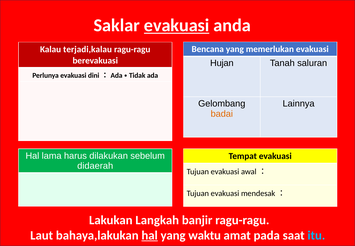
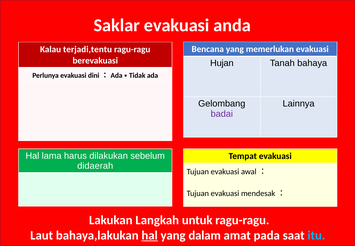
evakuasi underline: present -> none (177, 25)
terjadi,kalau: terjadi,kalau -> terjadi,tentu (88, 49)
saluran: saluran -> bahaya (312, 63)
badai colour: orange -> purple (222, 114)
banjir: banjir -> untuk (197, 220)
waktu: waktu -> dalam (205, 235)
